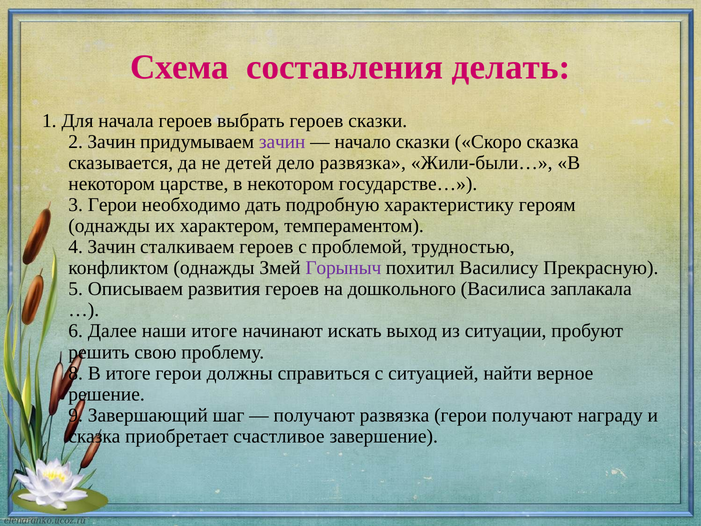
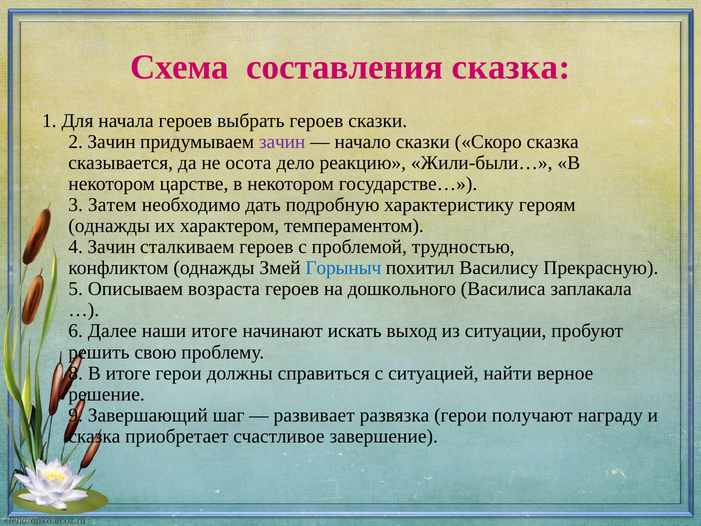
составления делать: делать -> сказка (511, 67)
детей: детей -> осота (248, 163)
дело развязка: развязка -> реакцию (363, 163)
3 Герои: Герои -> Затем (112, 205)
Горыныч colour: purple -> blue (343, 268)
развития: развития -> возраста (224, 289)
получают: получают -> развивает (314, 415)
